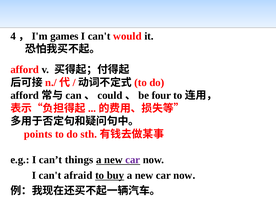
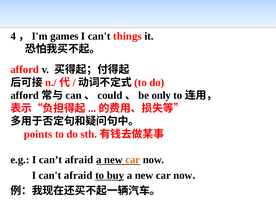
would: would -> things (127, 36)
four: four -> only (161, 95)
can’t things: things -> afraid (79, 160)
car colour: purple -> orange (133, 160)
